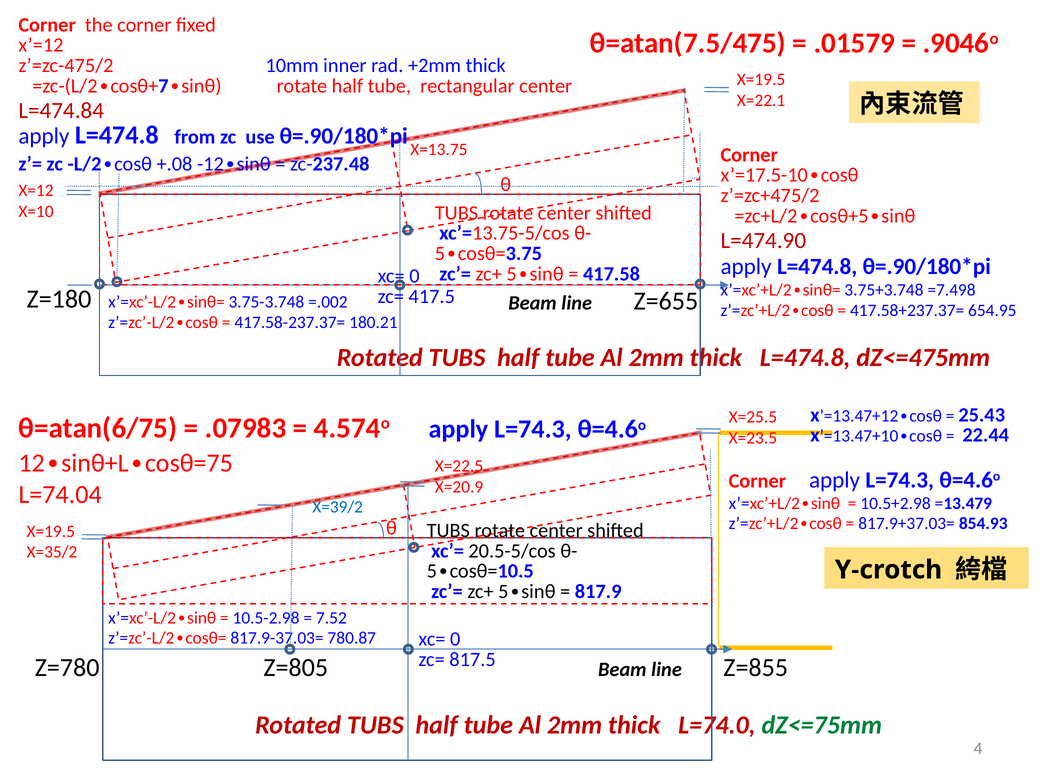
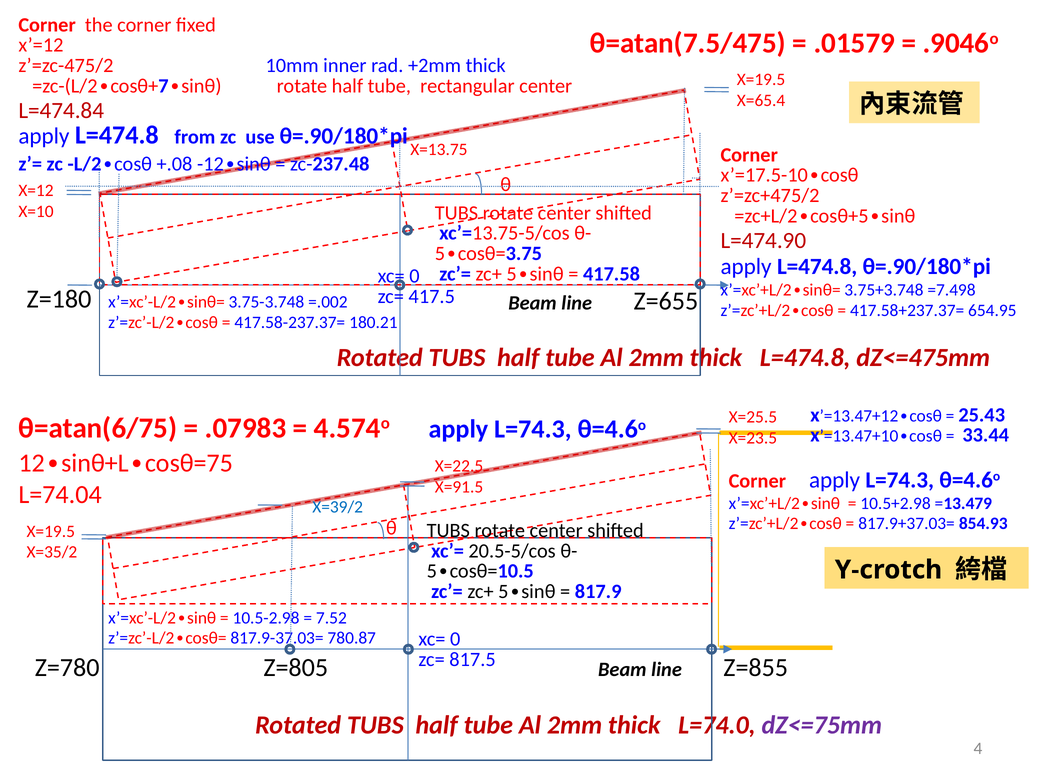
X=22.1: X=22.1 -> X=65.4 (761, 100)
22.44: 22.44 -> 33.44 (986, 435)
X=20.9: X=20.9 -> X=91.5 (459, 487)
dZ<=75mm colour: green -> purple (822, 725)
